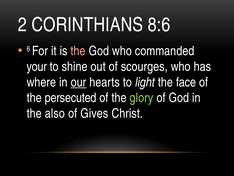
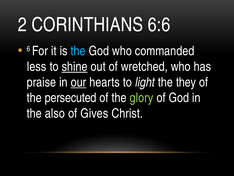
8:6: 8:6 -> 6:6 (159, 25)
the colour: pink -> light blue (78, 51)
your: your -> less (37, 66)
shine underline: none -> present (75, 66)
scourges: scourges -> wretched (144, 66)
where: where -> praise (41, 82)
face: face -> they (186, 82)
